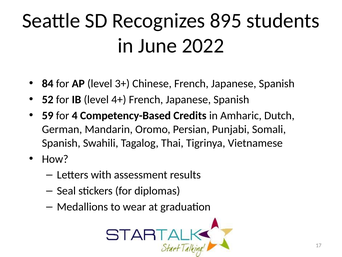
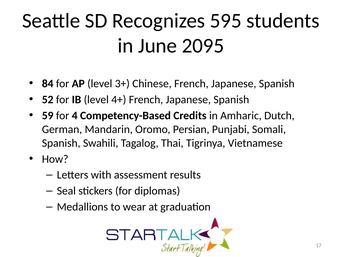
895: 895 -> 595 (226, 21)
2022: 2022 -> 2095 (203, 46)
